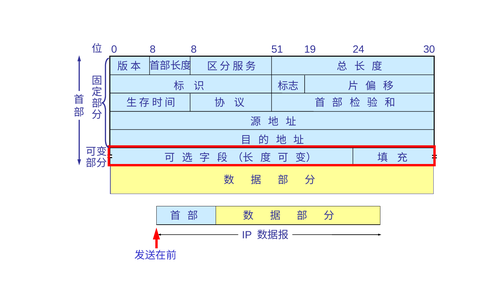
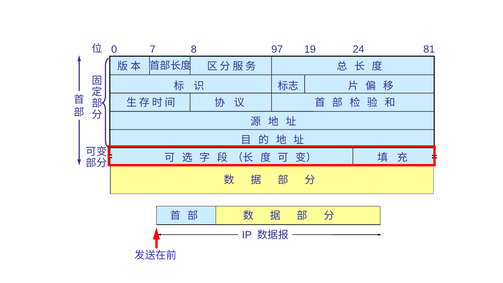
0 8: 8 -> 7 (153, 49)
51: 51 -> 97 (277, 49)
30: 30 -> 81 (429, 49)
